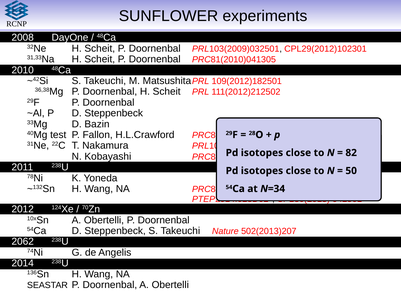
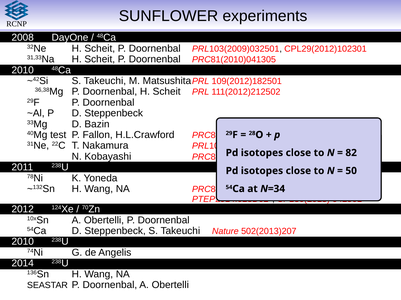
2062: 2062 -> 2010 (23, 242)
